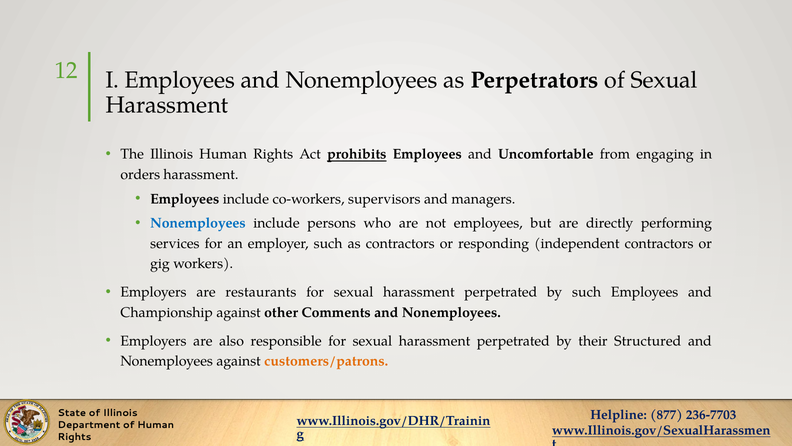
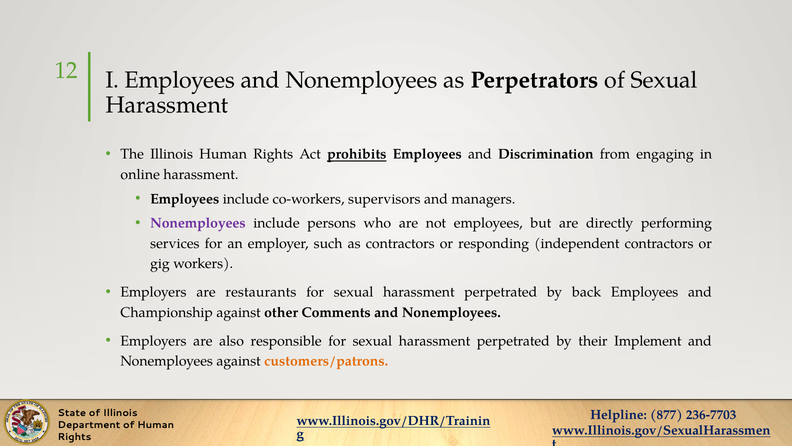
Uncomfortable: Uncomfortable -> Discrimination (546, 154)
orders: orders -> online (140, 174)
Nonemployees colour: blue -> purple (198, 223)
by such: such -> back (587, 292)
Structured: Structured -> Implement (648, 341)
